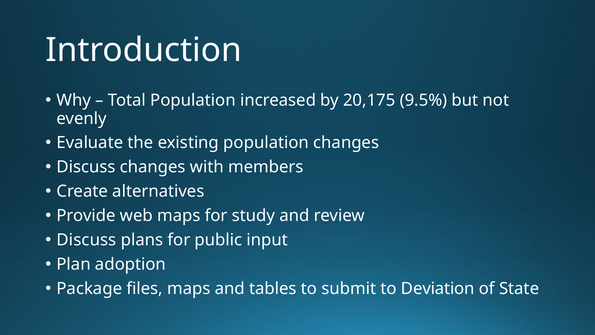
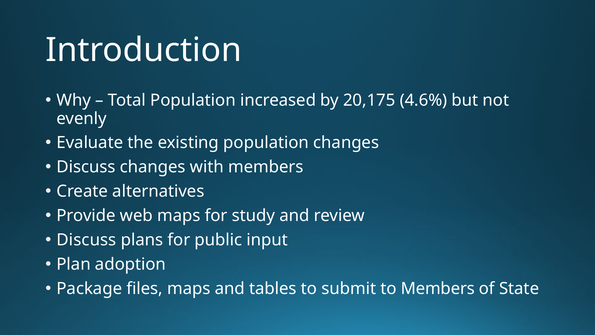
9.5%: 9.5% -> 4.6% (424, 100)
to Deviation: Deviation -> Members (438, 288)
